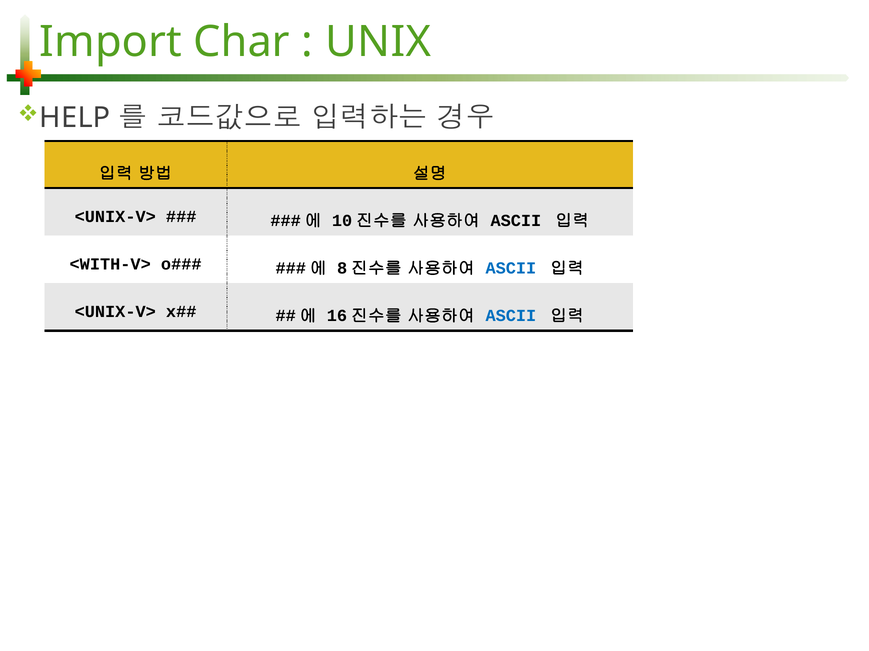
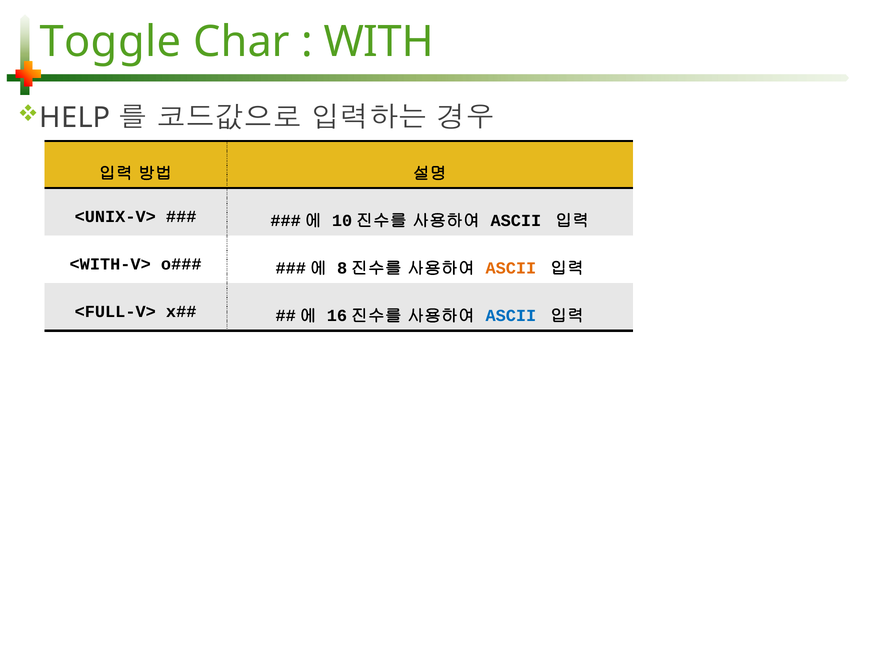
Import: Import -> Toggle (111, 42)
UNIX: UNIX -> WITH (379, 42)
ASCII colour: blue -> orange (511, 268)
<UNIX-V>: <UNIX-V> -> <FULL-V> (115, 312)
